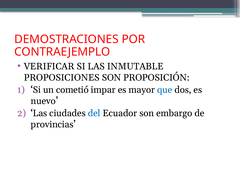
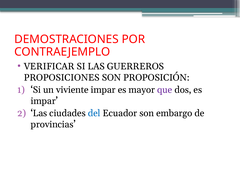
INMUTABLE: INMUTABLE -> GUERREROS (135, 66)
cometió: cometió -> viviente (72, 90)
que colour: blue -> purple (165, 90)
nuevo: nuevo -> impar (44, 101)
